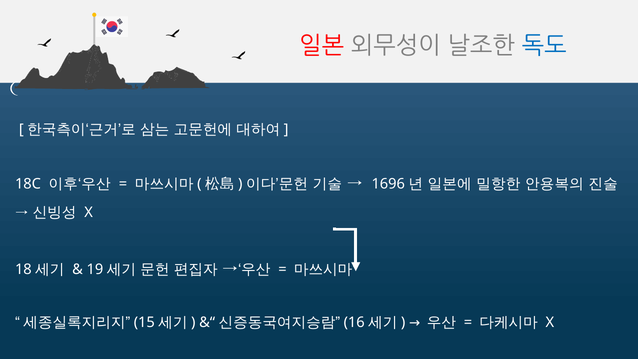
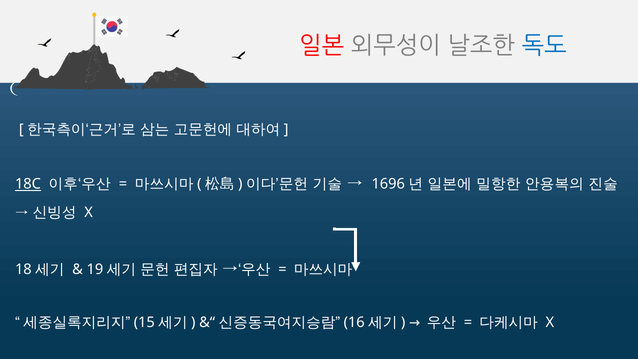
18C underline: none -> present (28, 184)
